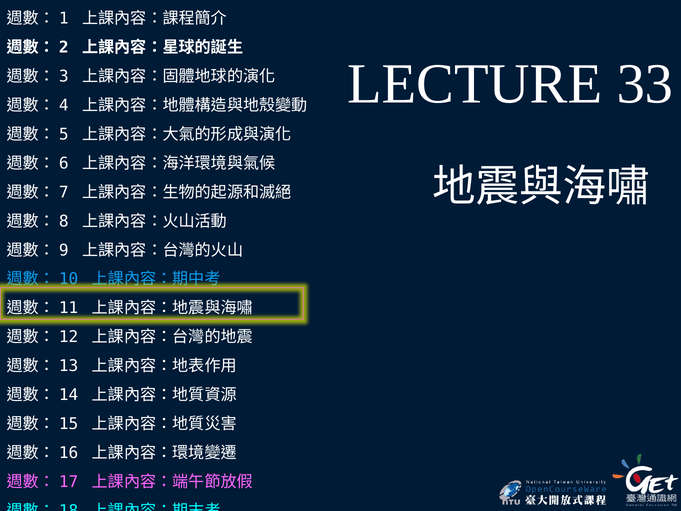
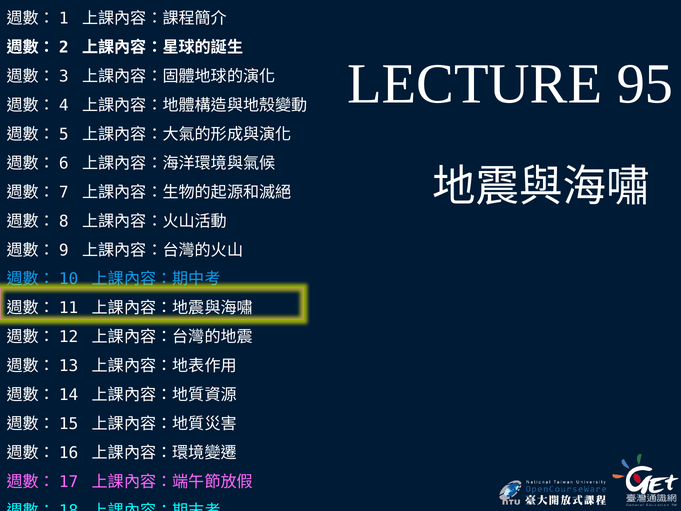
33: 33 -> 95 (645, 84)
